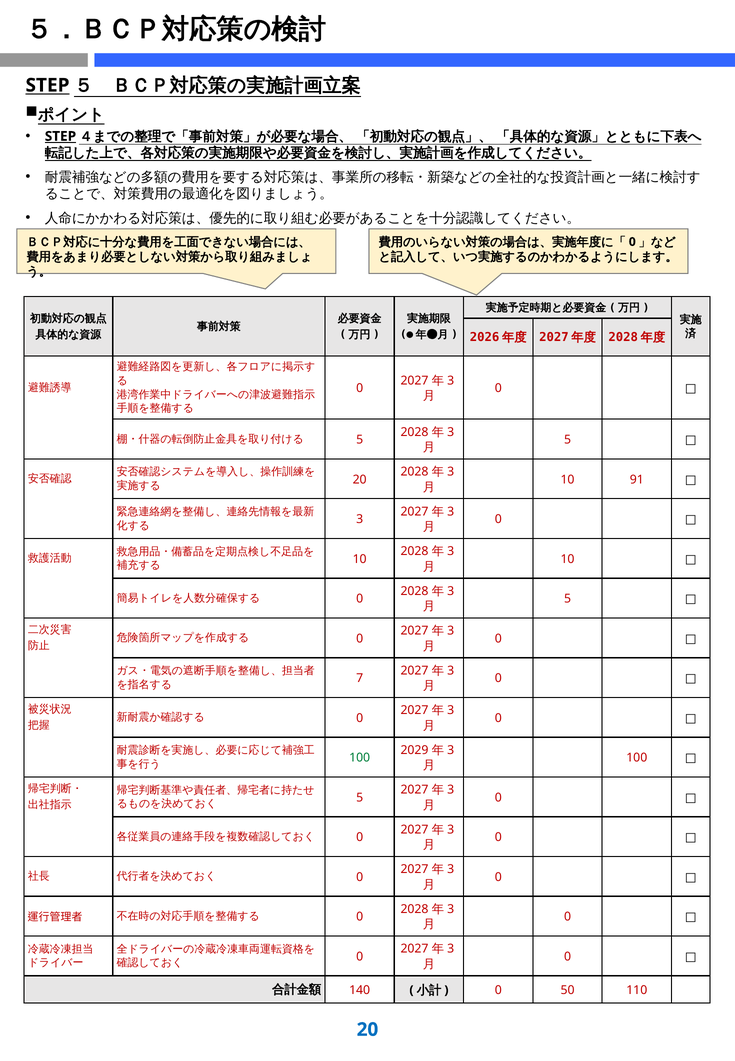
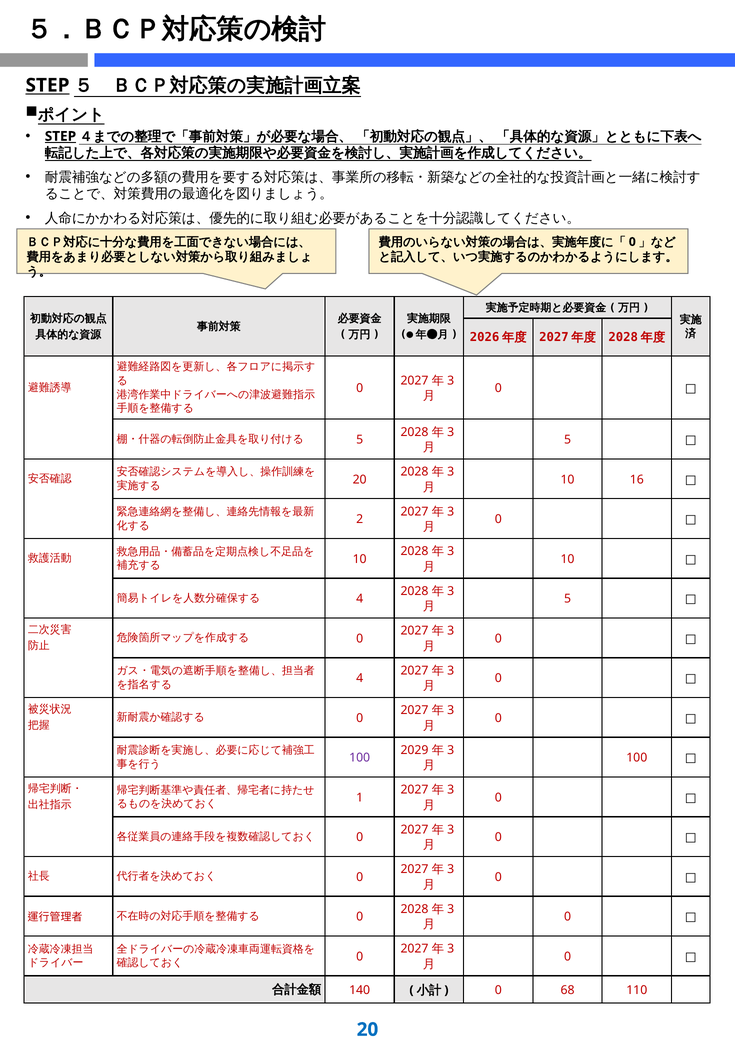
91: 91 -> 16 (637, 480)
3: 3 -> 2 (360, 520)
0: 0 -> 4 (360, 599)
7: 7 -> 4 (360, 679)
100 colour: green -> purple (360, 758)
5: 5 -> 1 (360, 798)
50: 50 -> 68 (568, 991)
